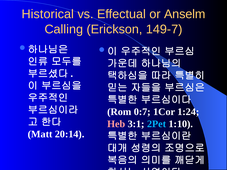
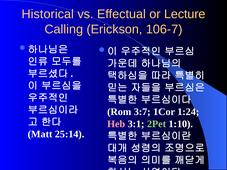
Anselm: Anselm -> Lecture (185, 14)
149-7: 149-7 -> 106-7 (164, 29)
0:7: 0:7 -> 3:7 (142, 112)
2Pet colour: light blue -> light green (157, 124)
20:14: 20:14 -> 25:14 (70, 134)
